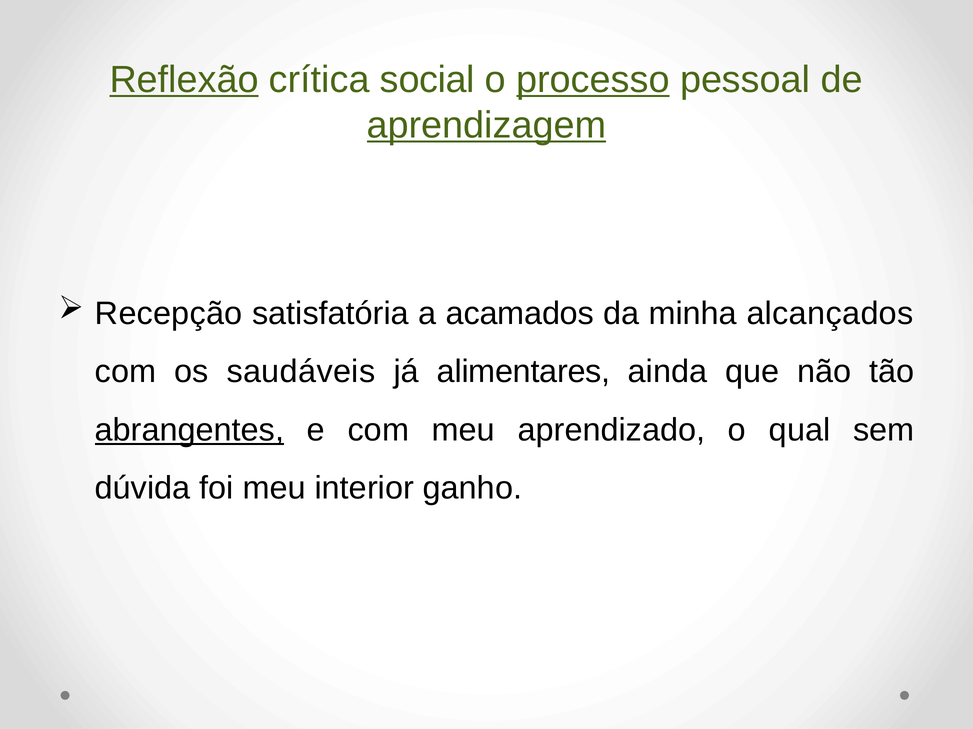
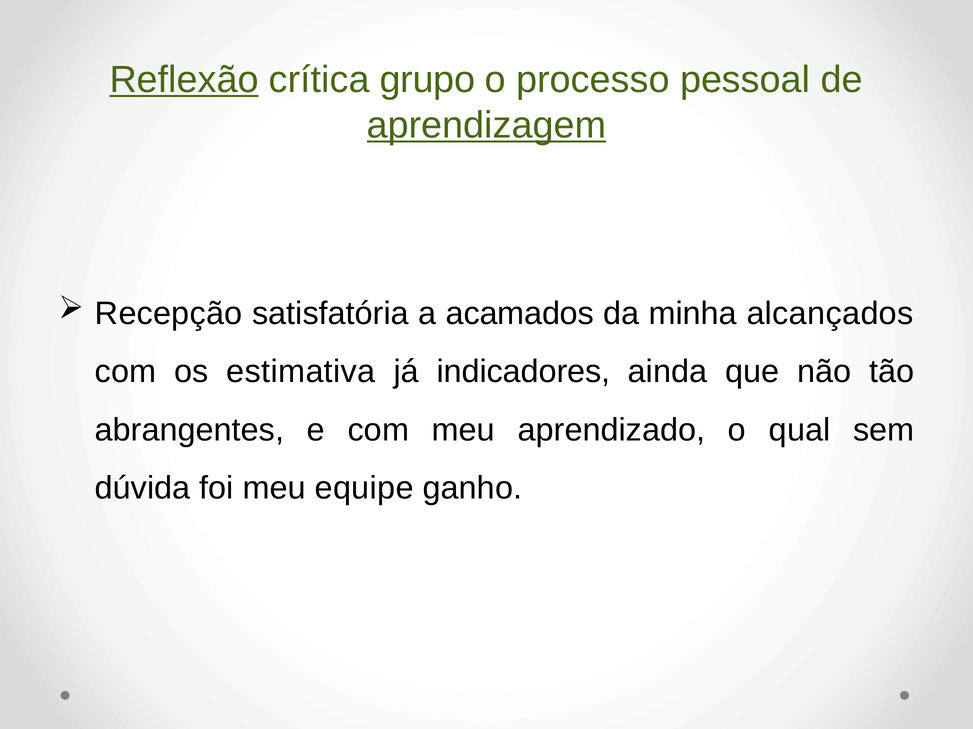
social: social -> grupo (427, 80)
processo underline: present -> none (593, 80)
saudáveis: saudáveis -> estimativa (301, 372)
alimentares: alimentares -> indicadores (524, 372)
abrangentes underline: present -> none (190, 430)
interior: interior -> equipe (364, 489)
